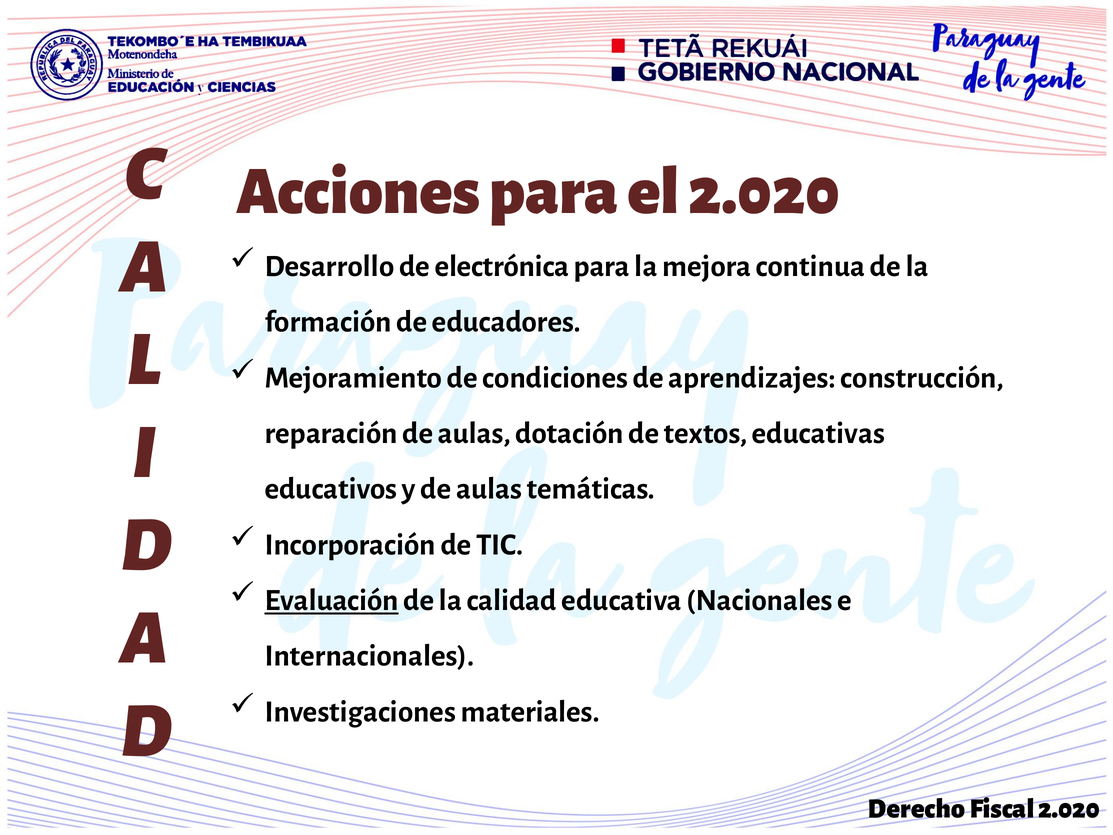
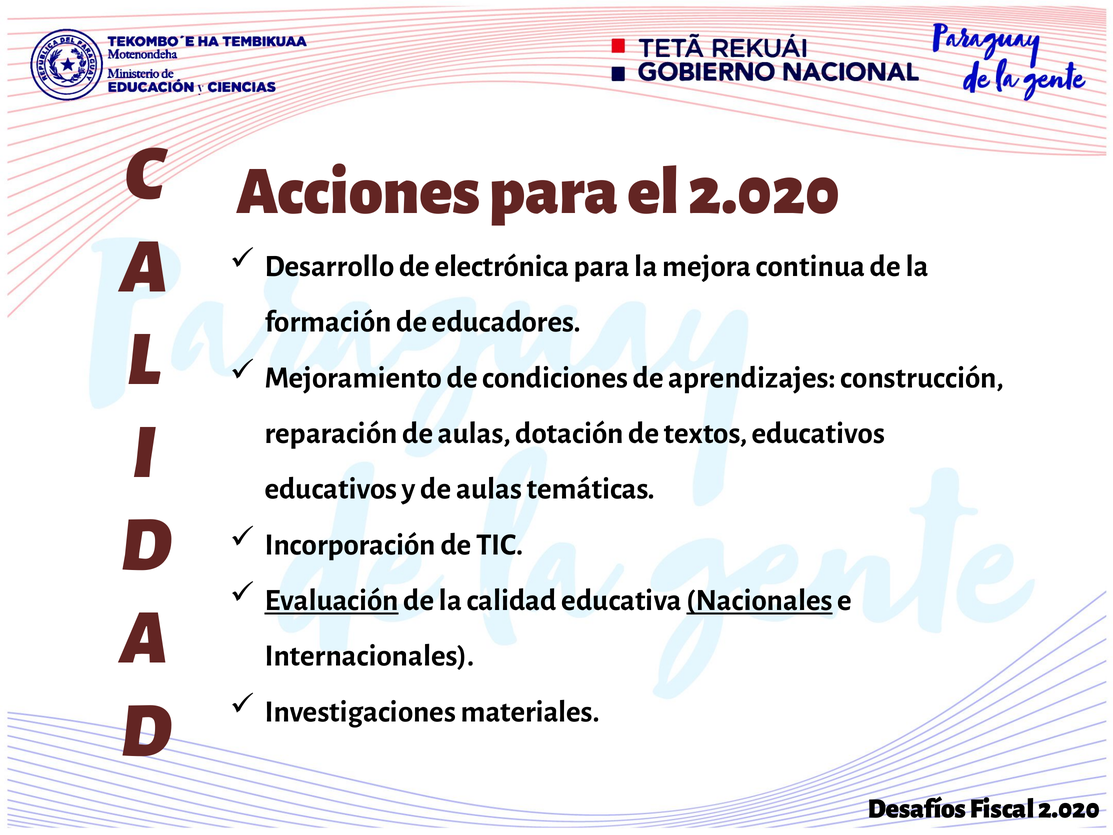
textos educativas: educativas -> educativos (818, 433)
Nacionales underline: none -> present (760, 600)
Derecho: Derecho -> Desafíos (917, 809)
